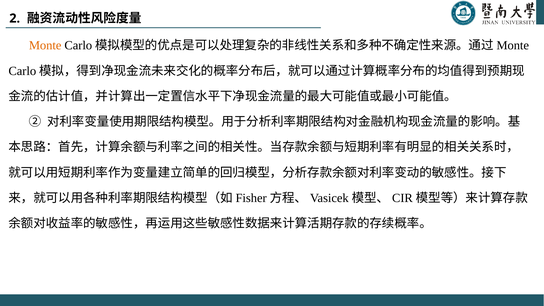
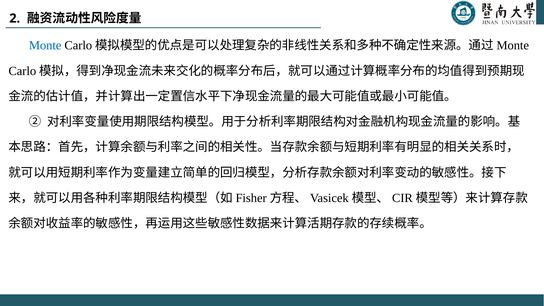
Monte colour: orange -> blue (45, 46)
